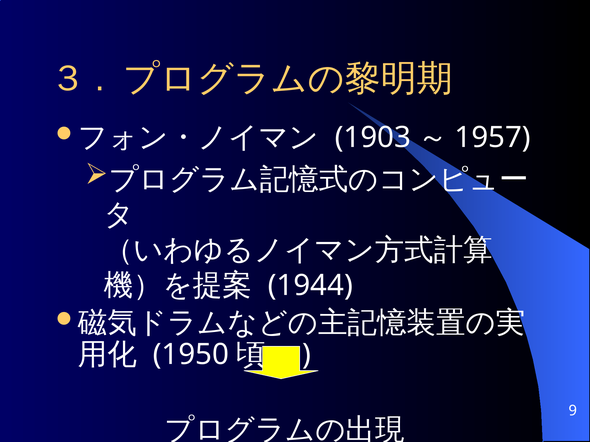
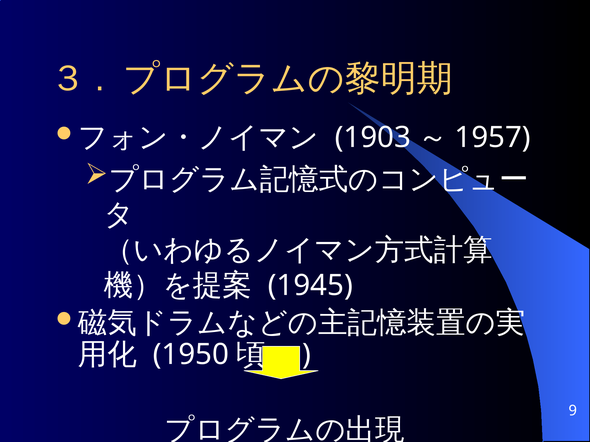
1944: 1944 -> 1945 (310, 286)
